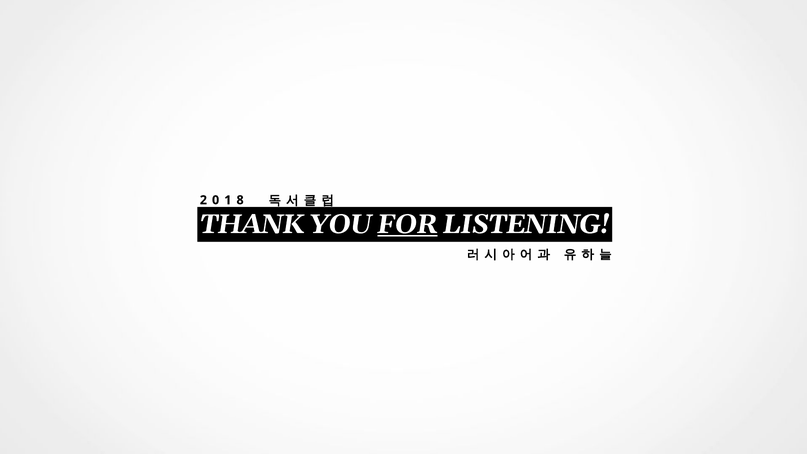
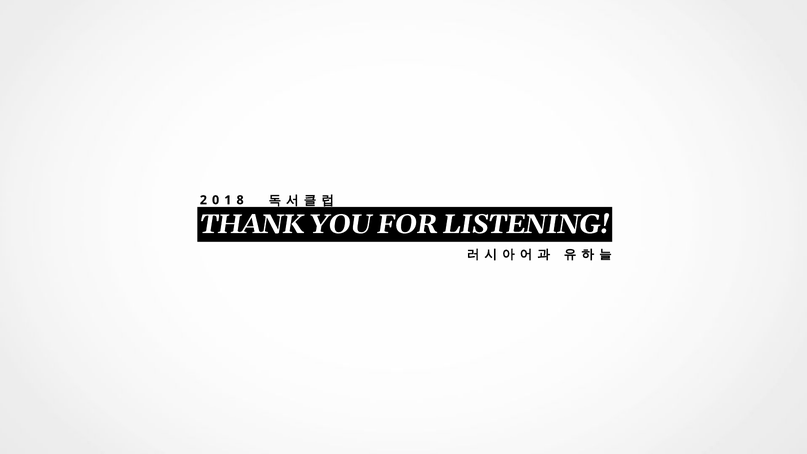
FOR underline: present -> none (407, 224)
